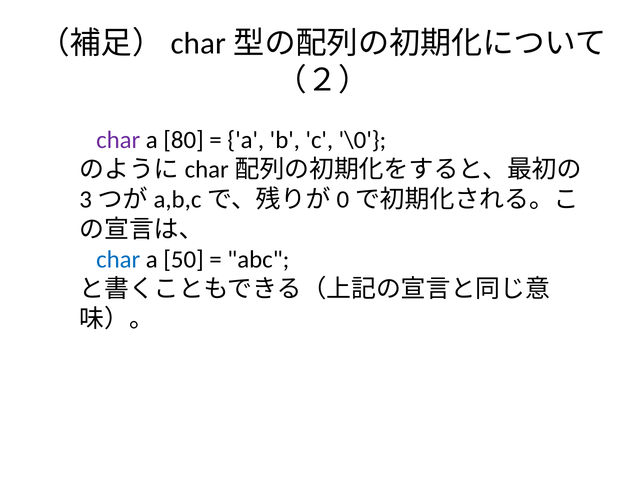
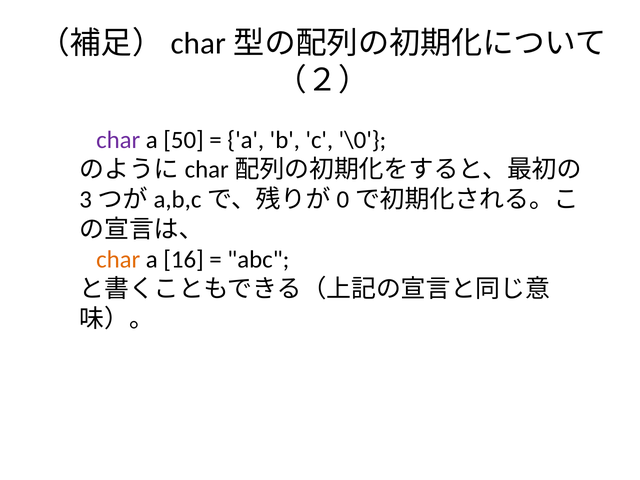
80: 80 -> 50 (184, 140)
char colour: blue -> orange (118, 259)
50: 50 -> 16 (184, 259)
